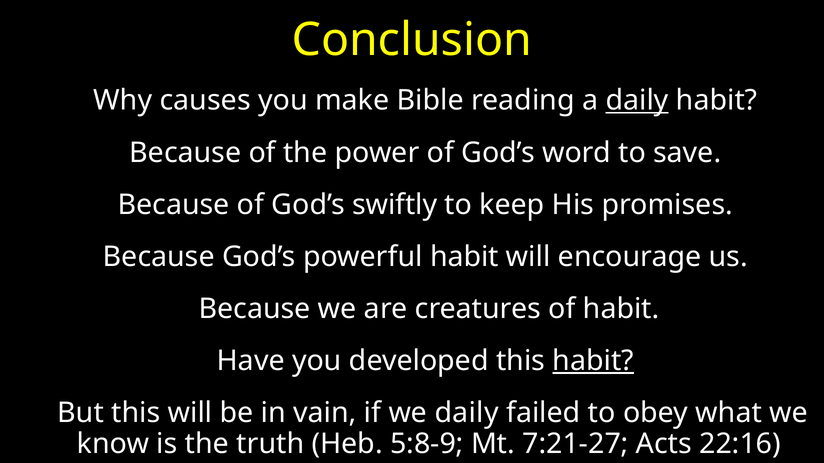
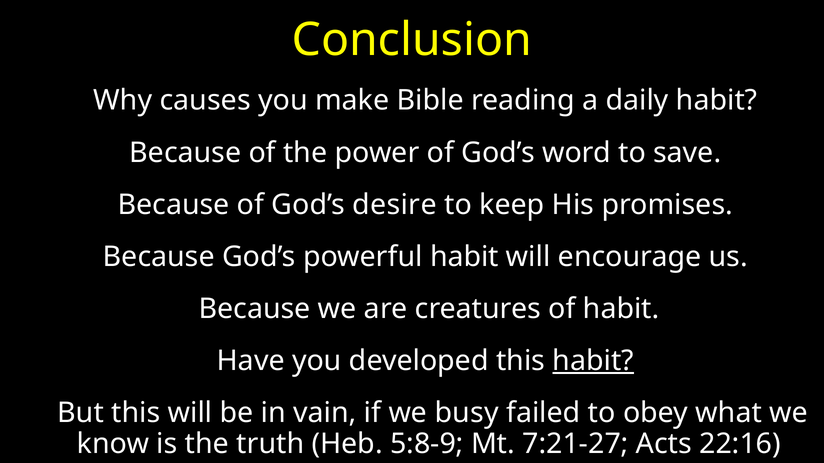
daily underline: present -> none (637, 101)
swiftly: swiftly -> desire (395, 205)
we daily: daily -> busy (467, 413)
